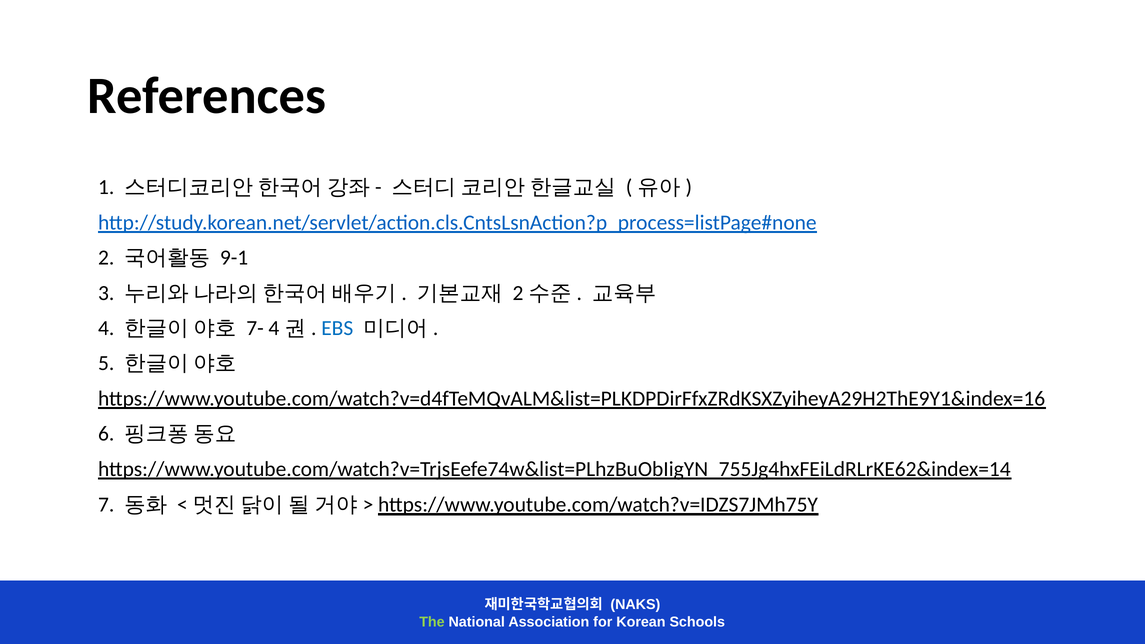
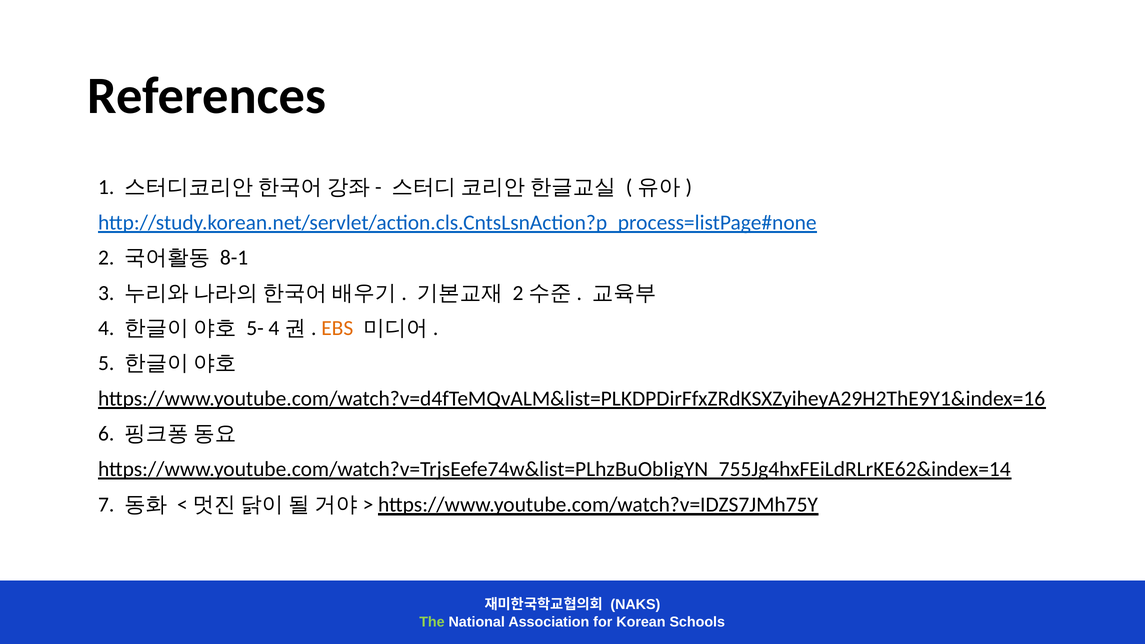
9-1: 9-1 -> 8-1 (234, 258)
7-: 7- -> 5- (255, 328)
EBS colour: blue -> orange (337, 328)
